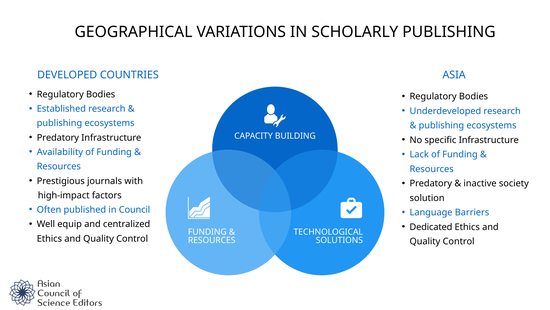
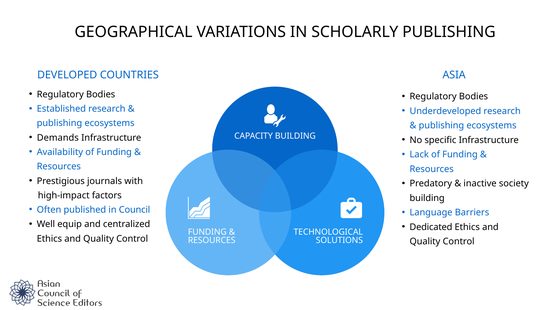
Predatory: Predatory -> Demands (58, 137)
solution: solution -> building (427, 198)
